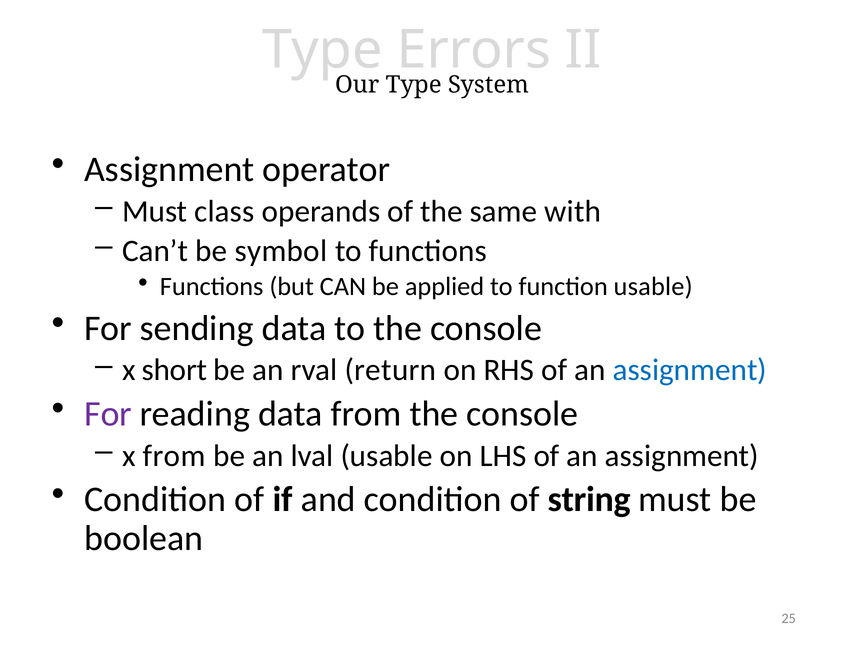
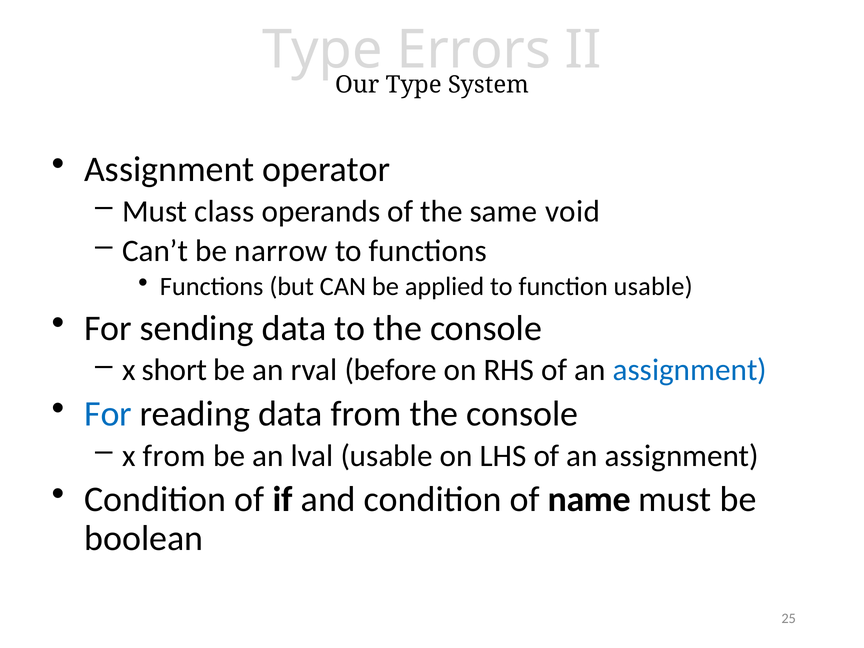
with: with -> void (573, 211)
symbol: symbol -> narrow (281, 251)
return: return -> before (391, 370)
For colour: purple -> blue (108, 414)
string: string -> name (589, 500)
